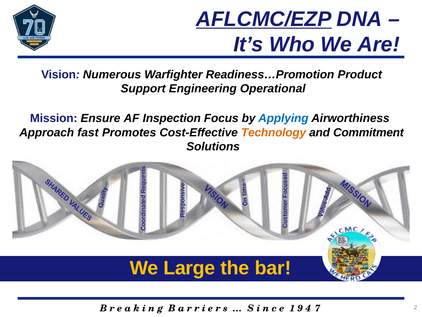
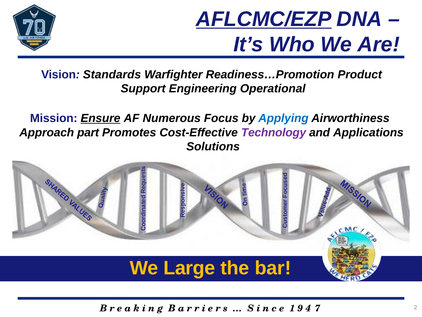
Numerous: Numerous -> Standards (112, 74)
Ensure underline: none -> present (101, 118)
Inspection: Inspection -> Numerous (172, 118)
fast: fast -> part (88, 132)
Technology colour: orange -> purple (274, 132)
Commitment: Commitment -> Applications (368, 132)
